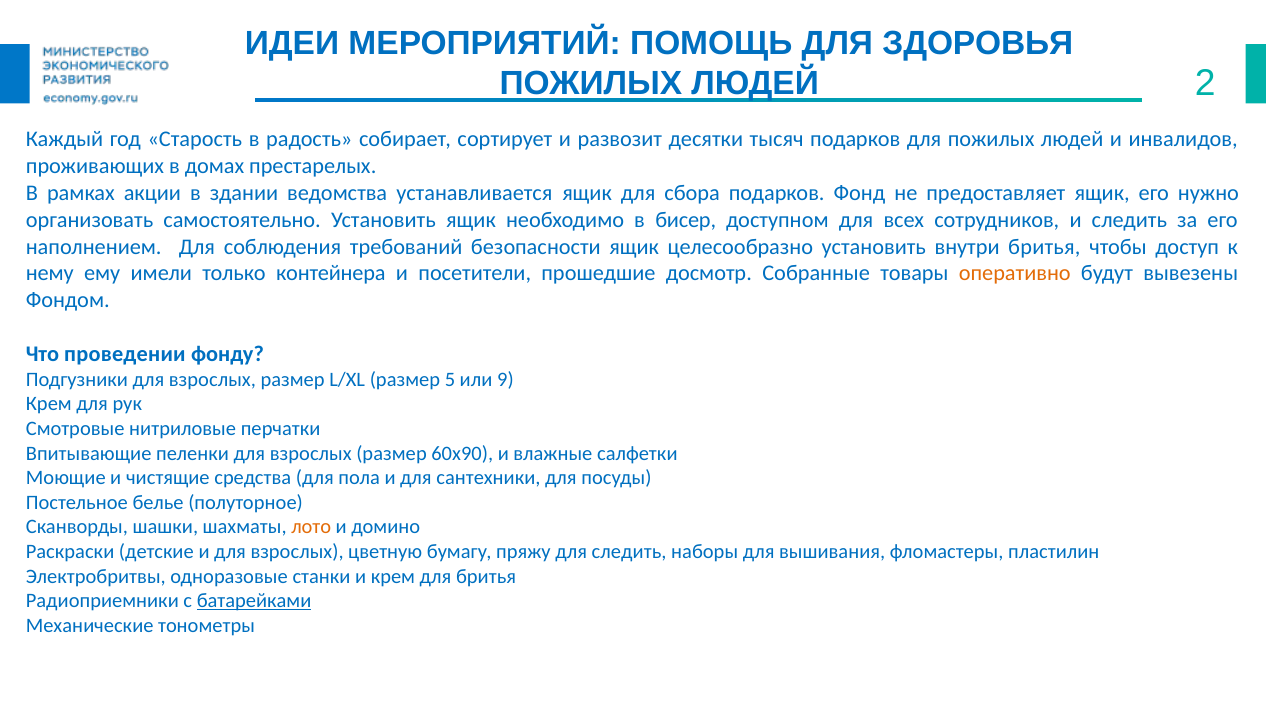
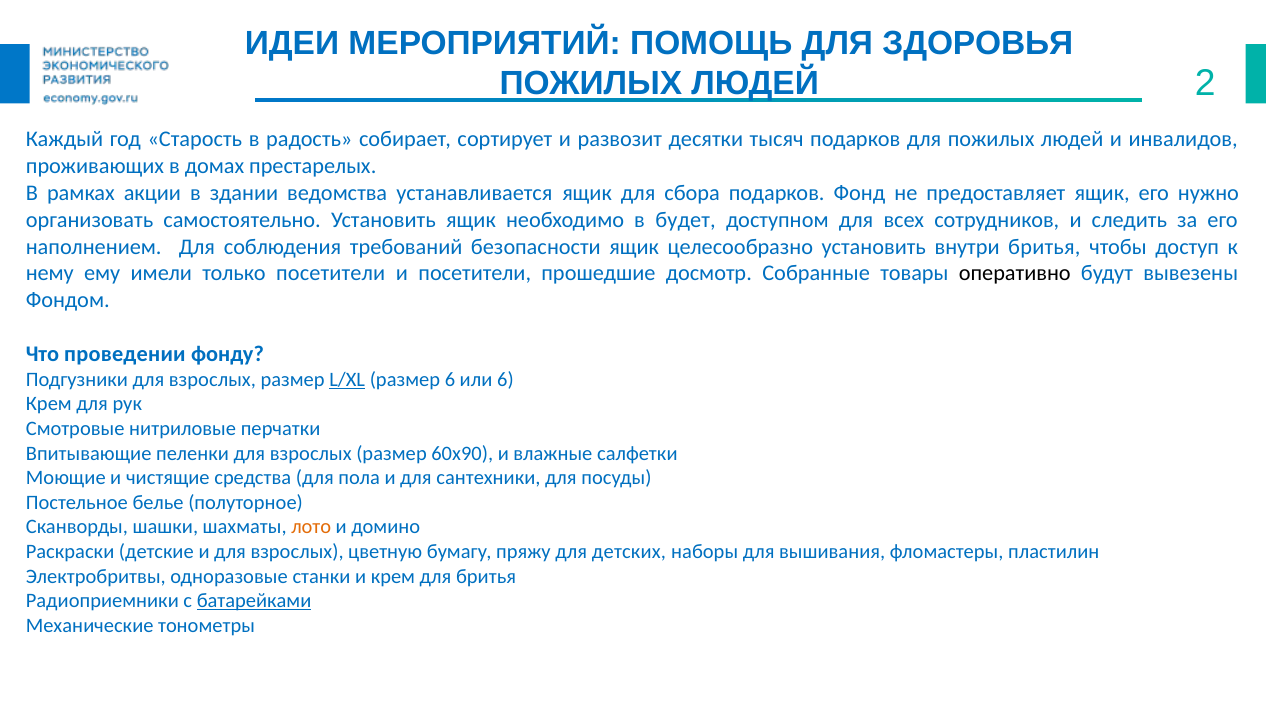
бисер: бисер -> будет (686, 220)
только контейнера: контейнера -> посетители (331, 274)
оперативно colour: orange -> black (1015, 274)
L/XL underline: none -> present (347, 380)
размер 5: 5 -> 6 (450, 380)
или 9: 9 -> 6 (505, 380)
для следить: следить -> детских (629, 552)
